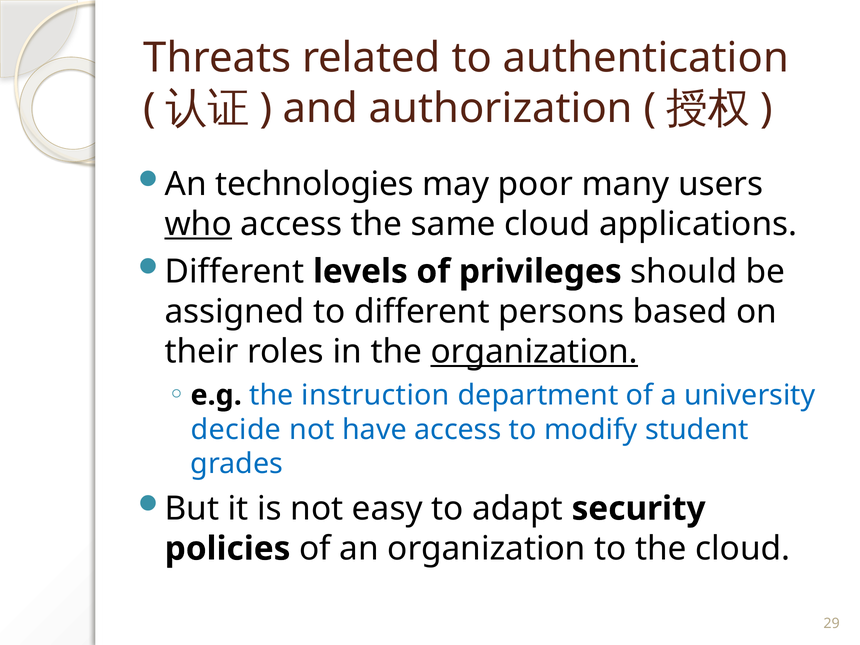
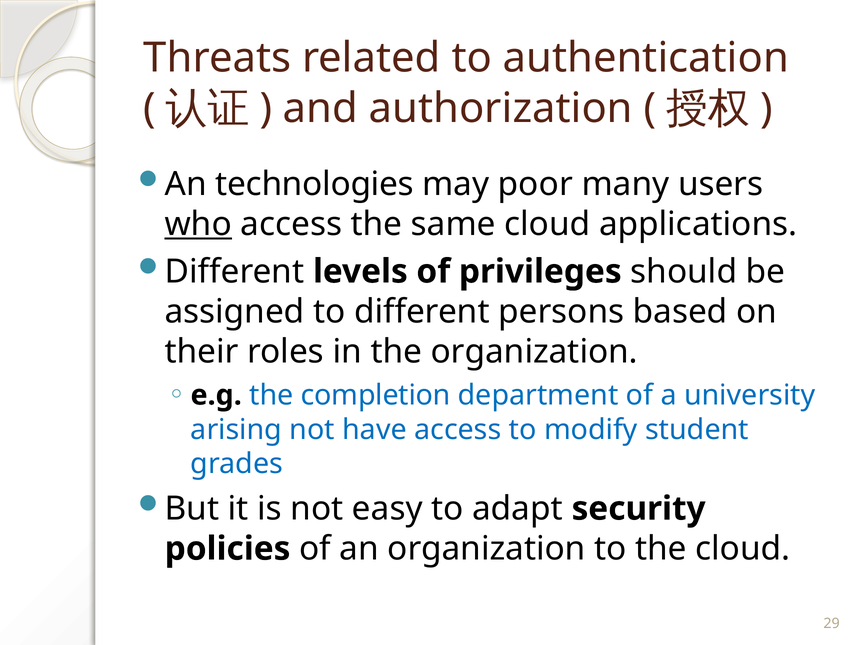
organization underline: present -> none (534, 352)
instruction: instruction -> completion (376, 395)
decide: decide -> arising (236, 430)
